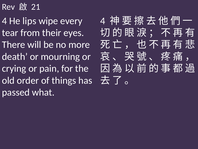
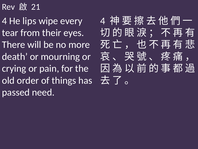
what: what -> need (43, 92)
